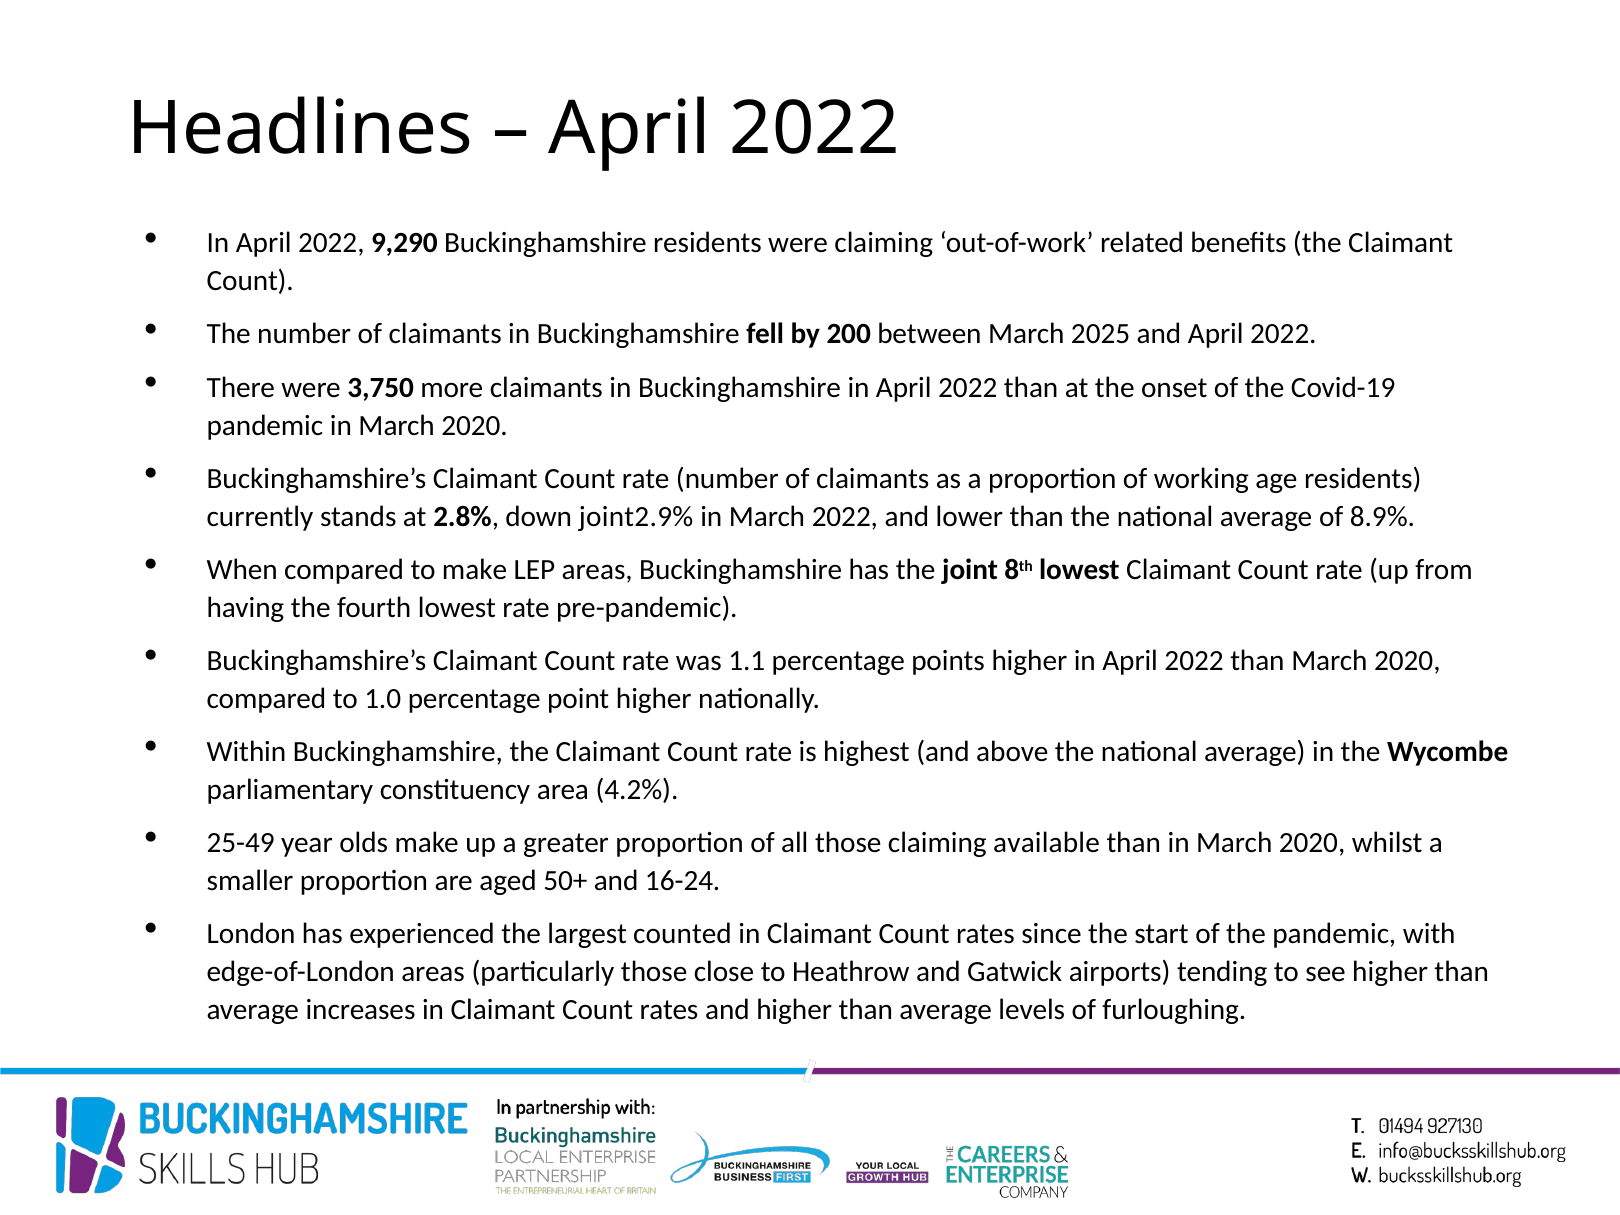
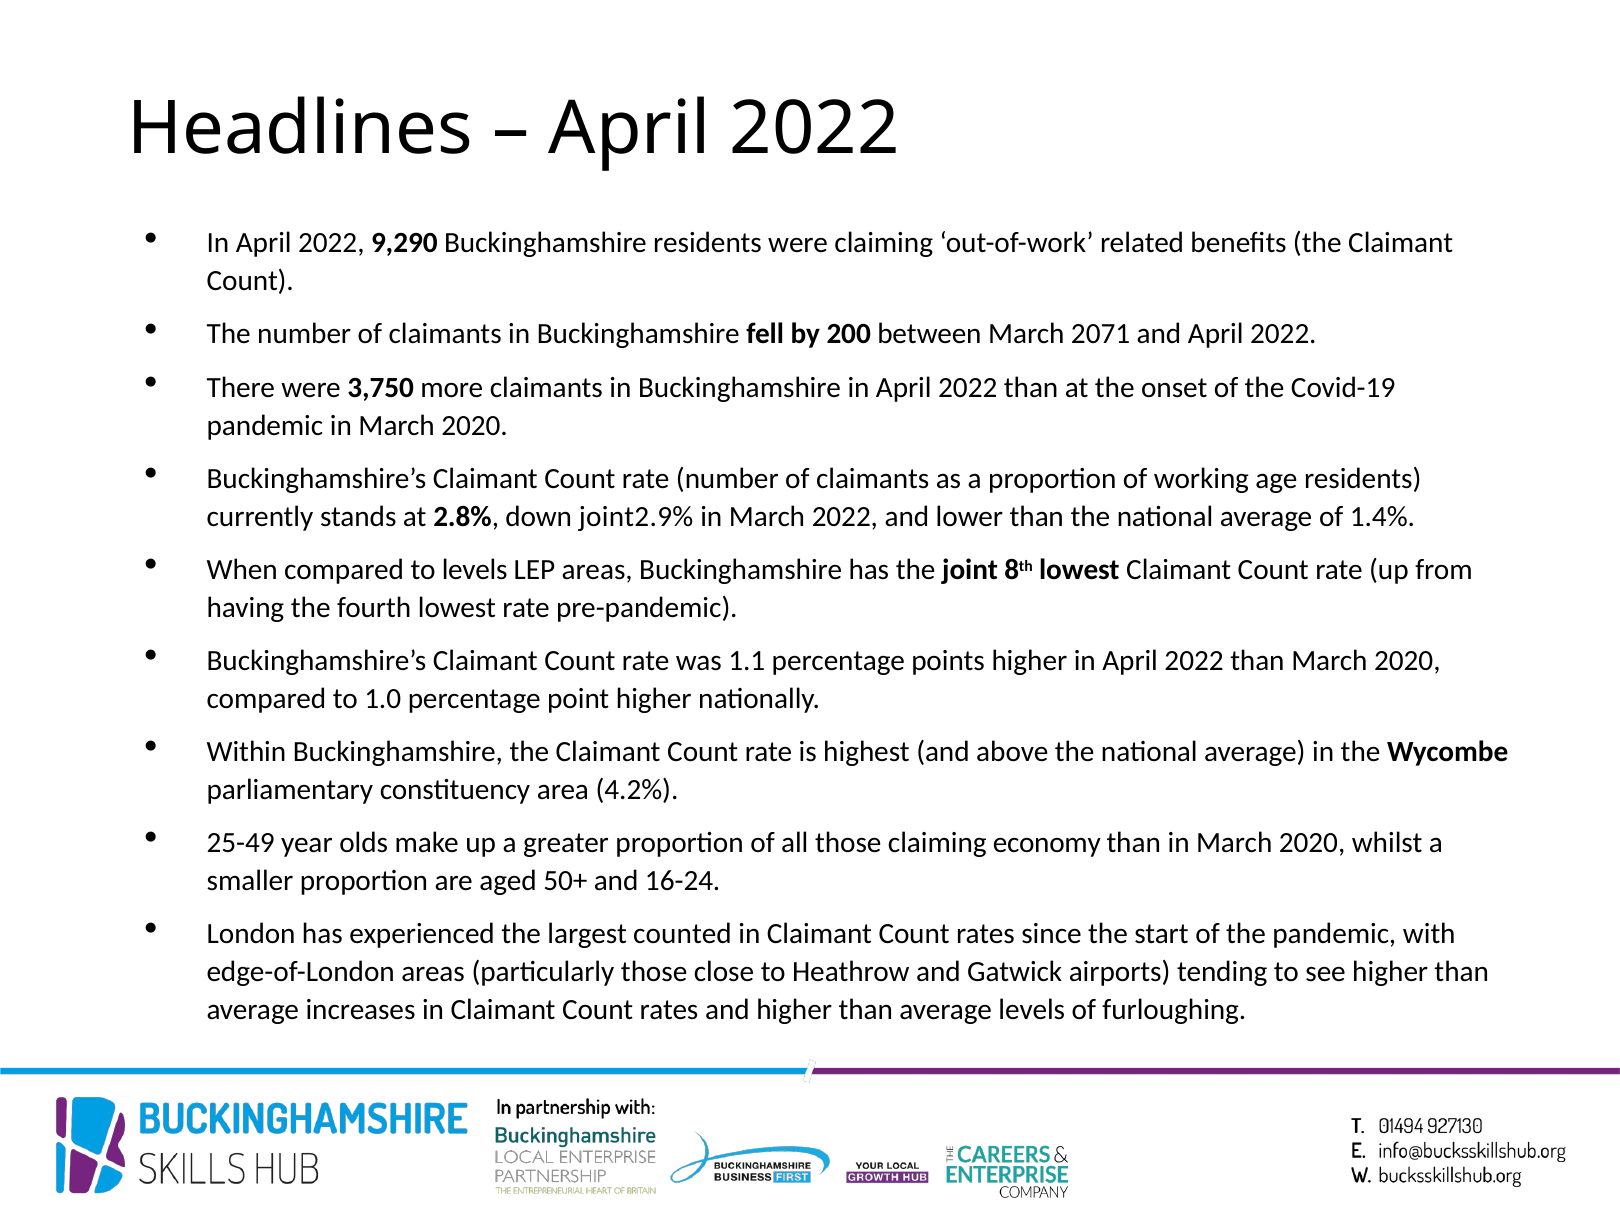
2025: 2025 -> 2071 (1101, 334)
8.9%: 8.9% -> 1.4% (1382, 516)
to make: make -> levels (475, 570)
available: available -> economy (1047, 843)
